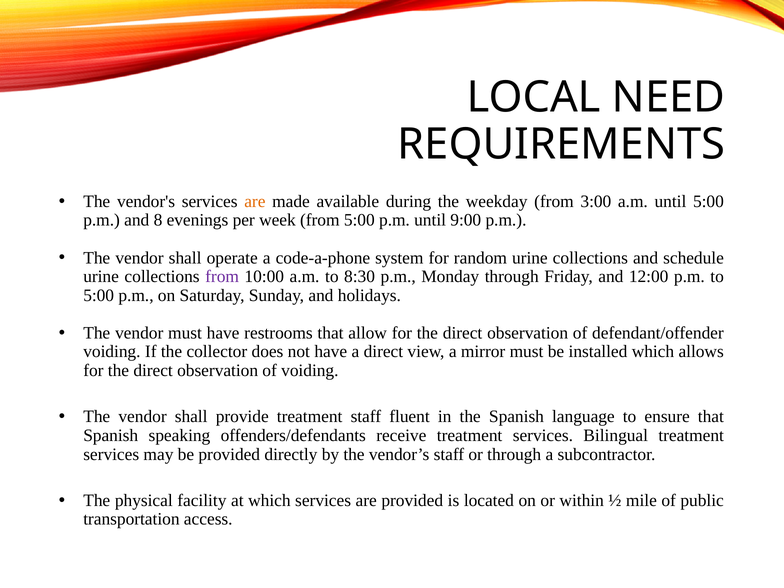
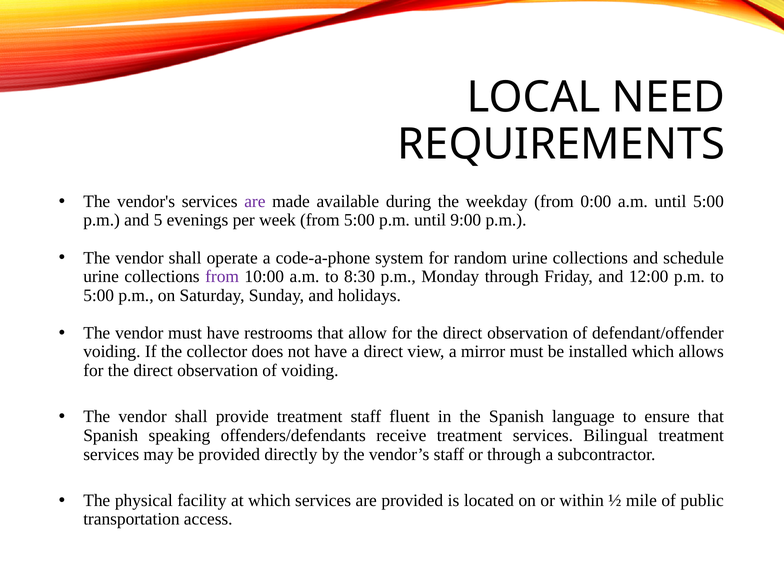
are colour: orange -> purple (255, 201)
3:00: 3:00 -> 0:00 (596, 201)
8: 8 -> 5 (158, 220)
